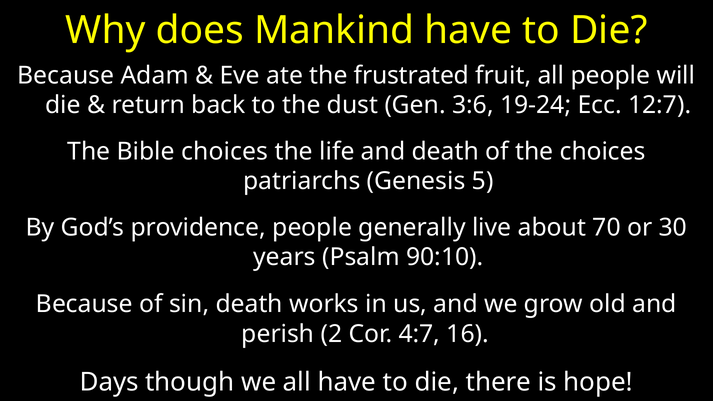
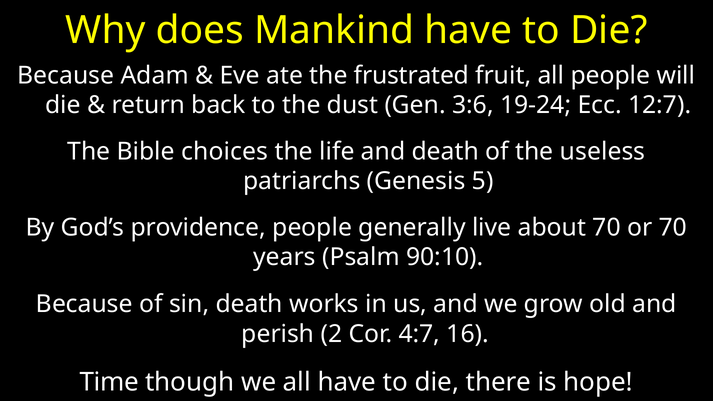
the choices: choices -> useless (603, 151)
or 30: 30 -> 70 (673, 227)
Days: Days -> Time (109, 382)
